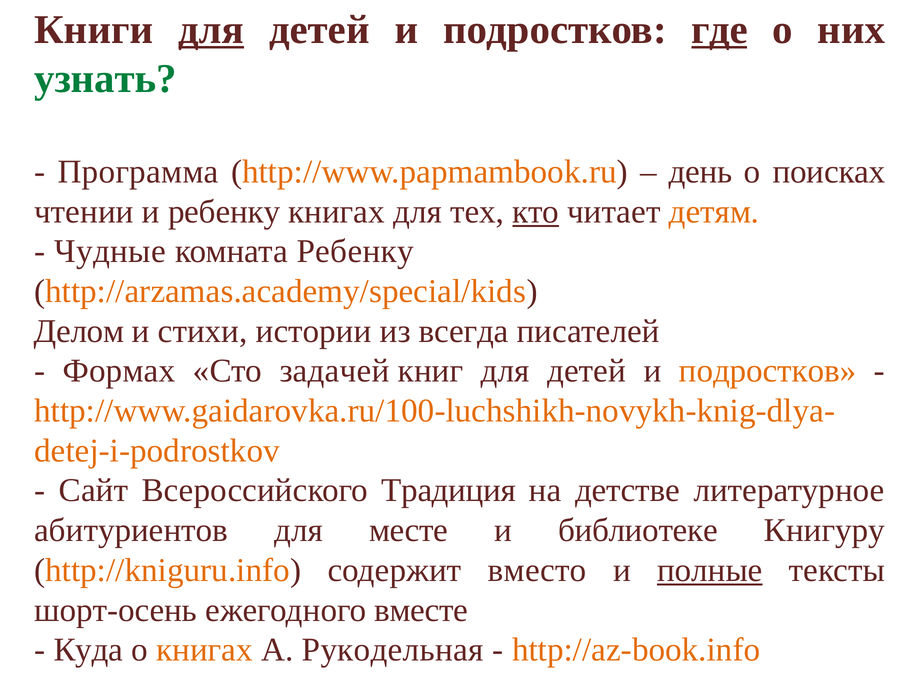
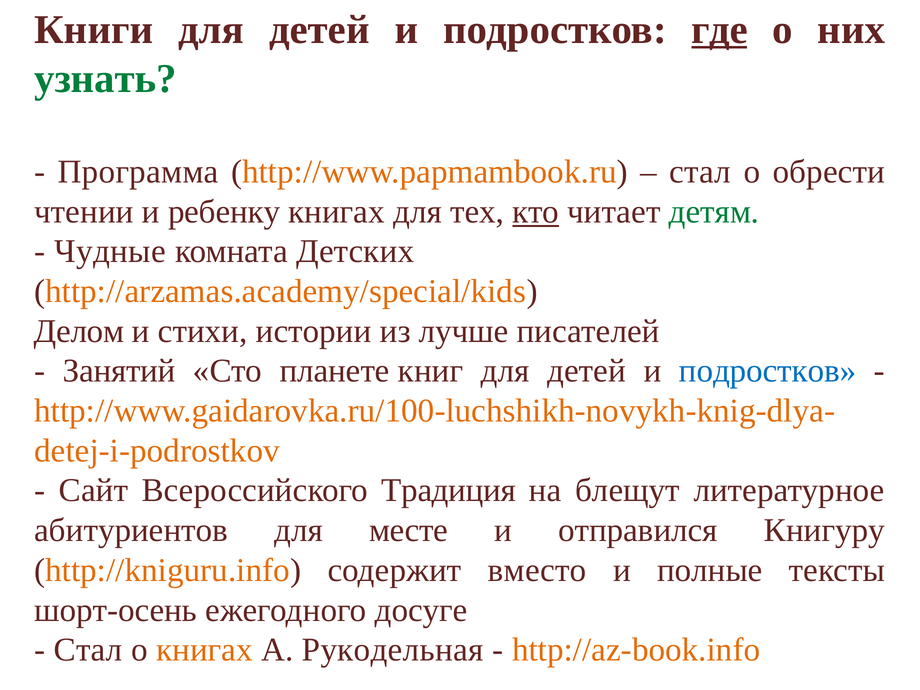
для underline: present -> none (211, 30)
день: день -> стал (700, 172)
поисках: поисках -> обрести (829, 172)
детям colour: orange -> green (714, 212)
комната Ребенку: Ребенку -> Детских (355, 251)
всегда: всегда -> лучше (464, 331)
Формах: Формах -> Занятий (119, 371)
задачей: задачей -> планете (335, 371)
подростков colour: orange -> blue (768, 371)
детстве: детстве -> блещут (627, 491)
библиотеке: библиотеке -> отправился (638, 530)
полные underline: present -> none (710, 570)
вместе: вместе -> досуге (421, 610)
Куда: Куда -> Стал (88, 650)
